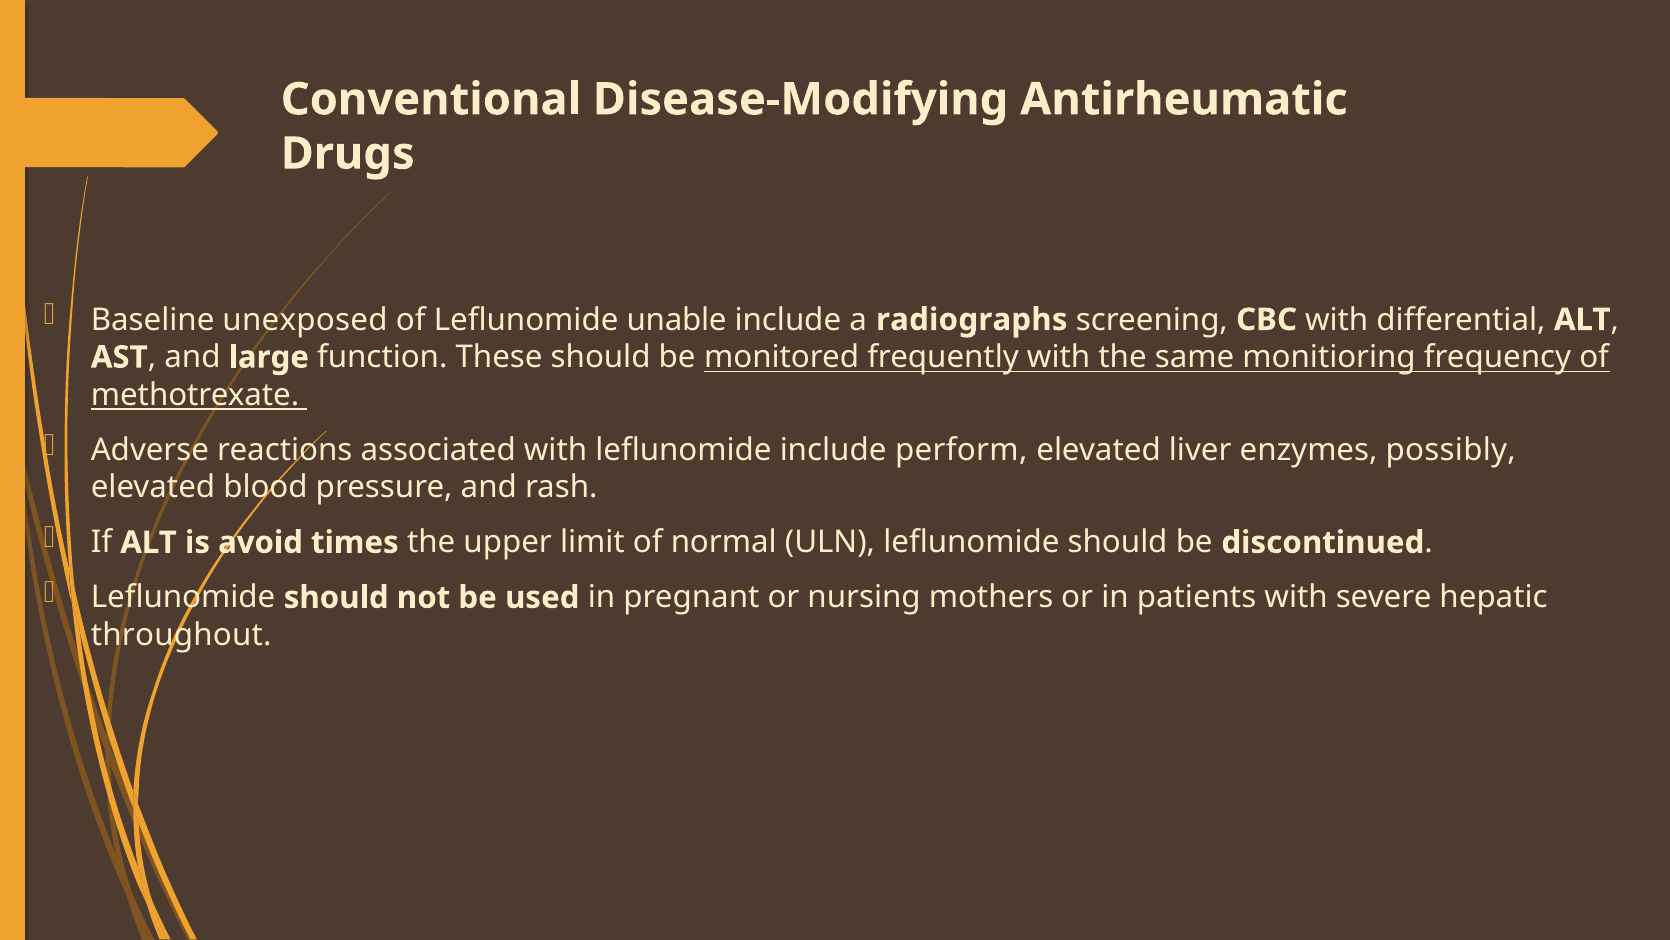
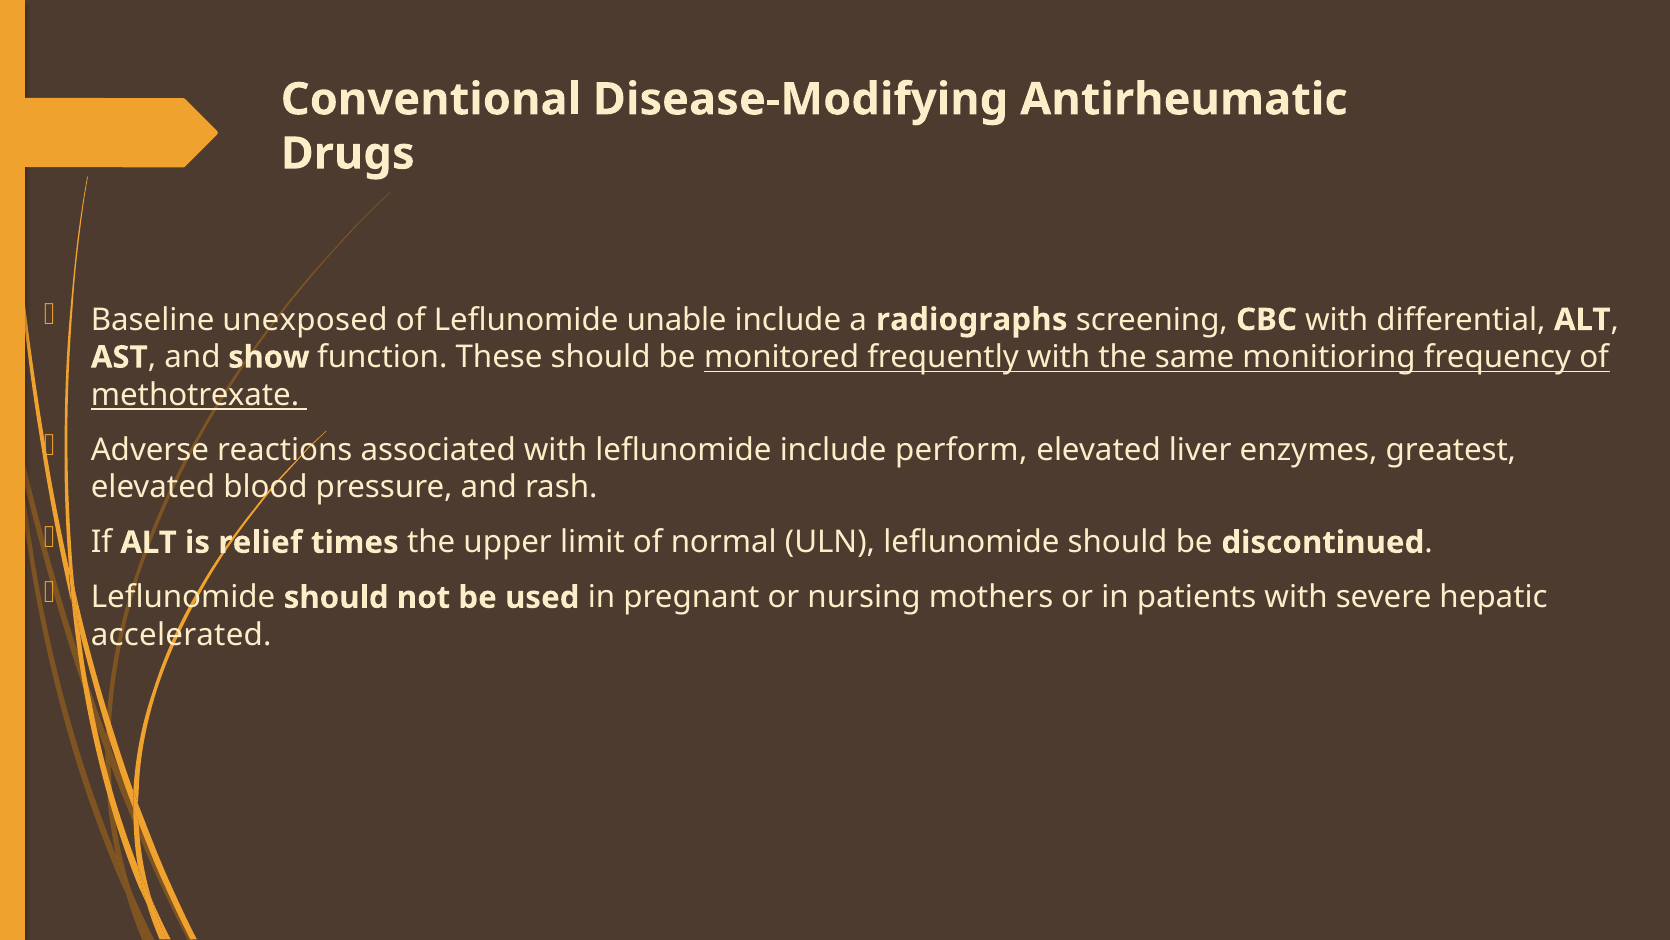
large: large -> show (269, 357)
possibly: possibly -> greatest (1451, 450)
avoid: avoid -> relief (260, 542)
throughout: throughout -> accelerated (181, 635)
